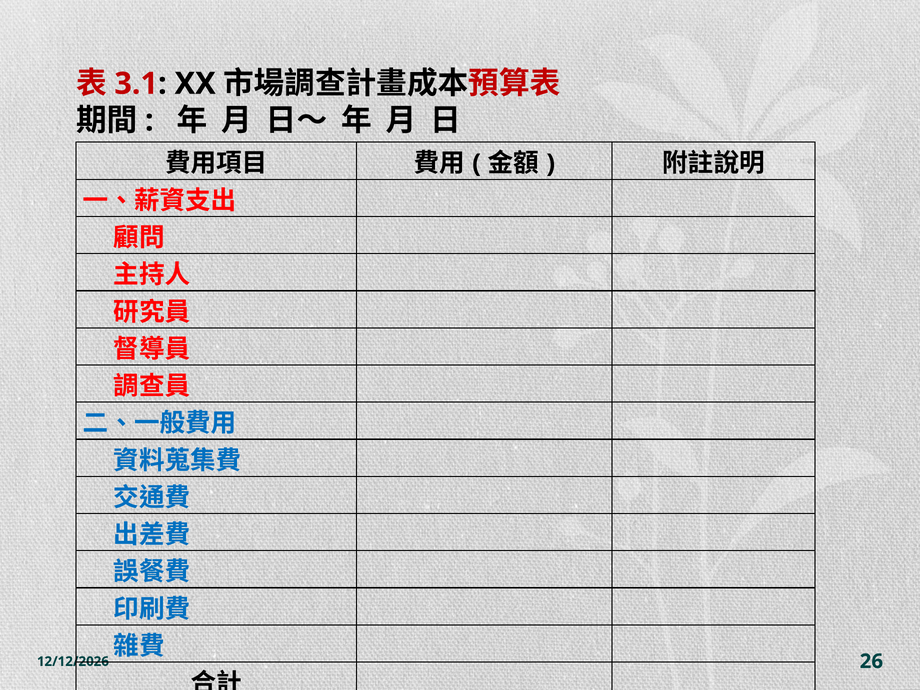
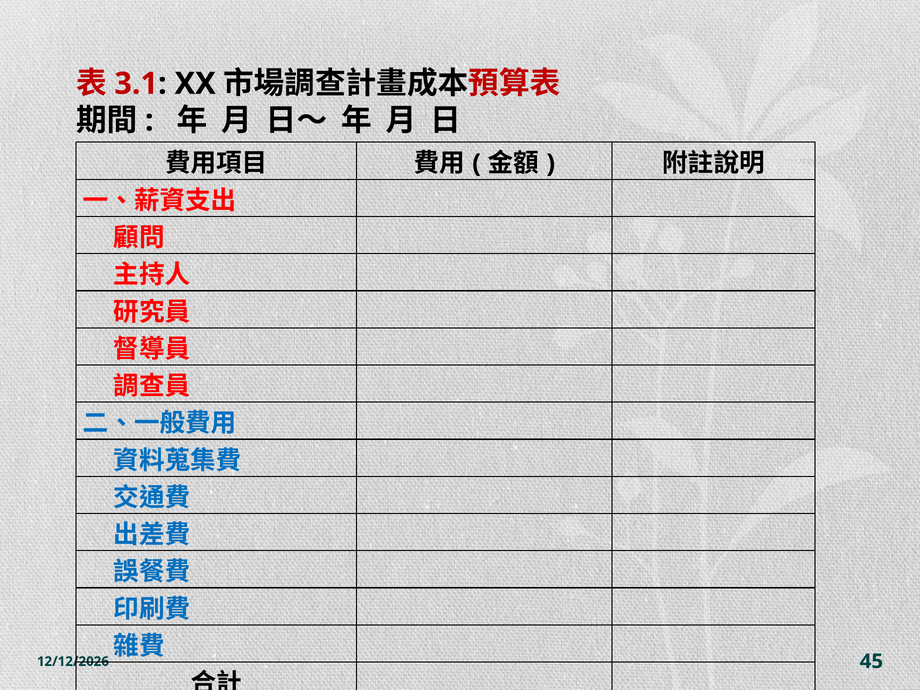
26: 26 -> 45 (871, 661)
